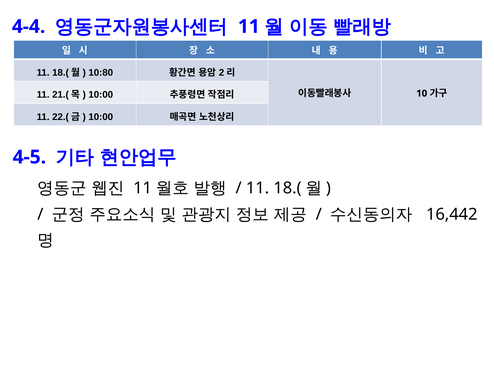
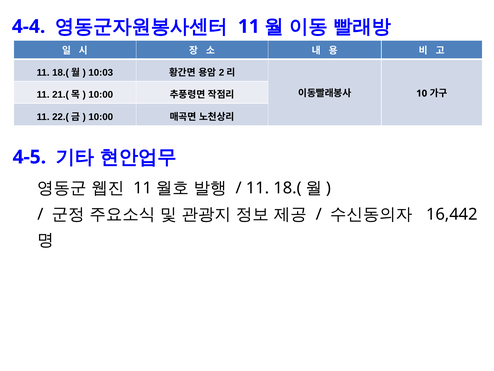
10:80: 10:80 -> 10:03 (101, 73)
